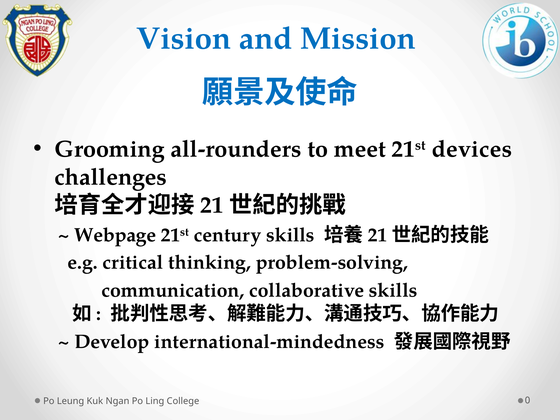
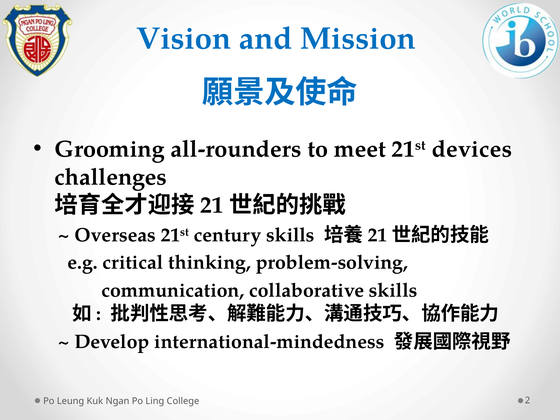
Webpage: Webpage -> Overseas (115, 235)
0: 0 -> 2 (528, 400)
